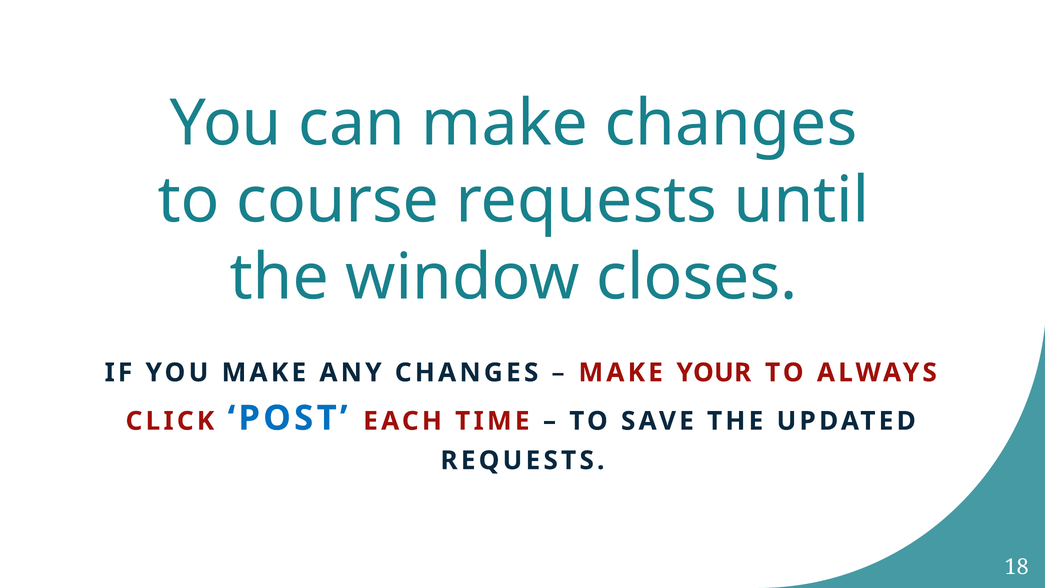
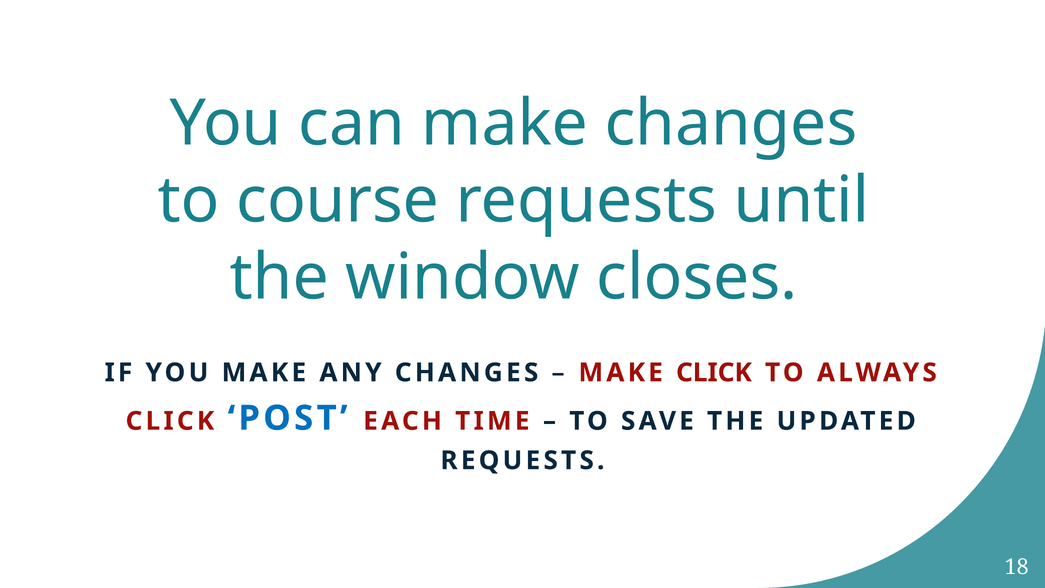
MAKE YOUR: YOUR -> CLICK (714, 373)
